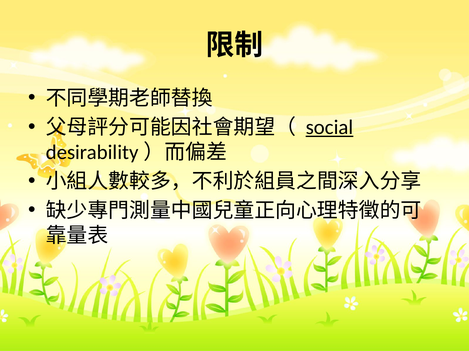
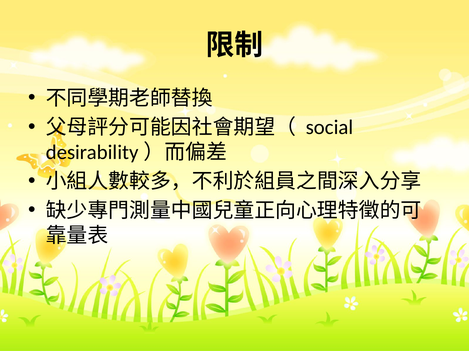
social underline: present -> none (330, 128)
